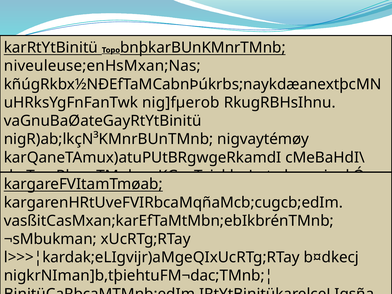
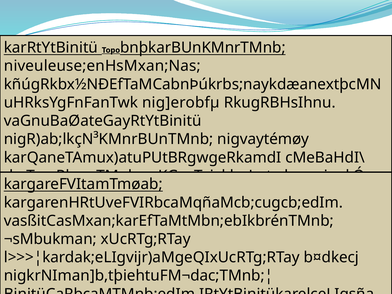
nig]fµerob: nig]fµerob -> nig]erobfµ (181, 103)
